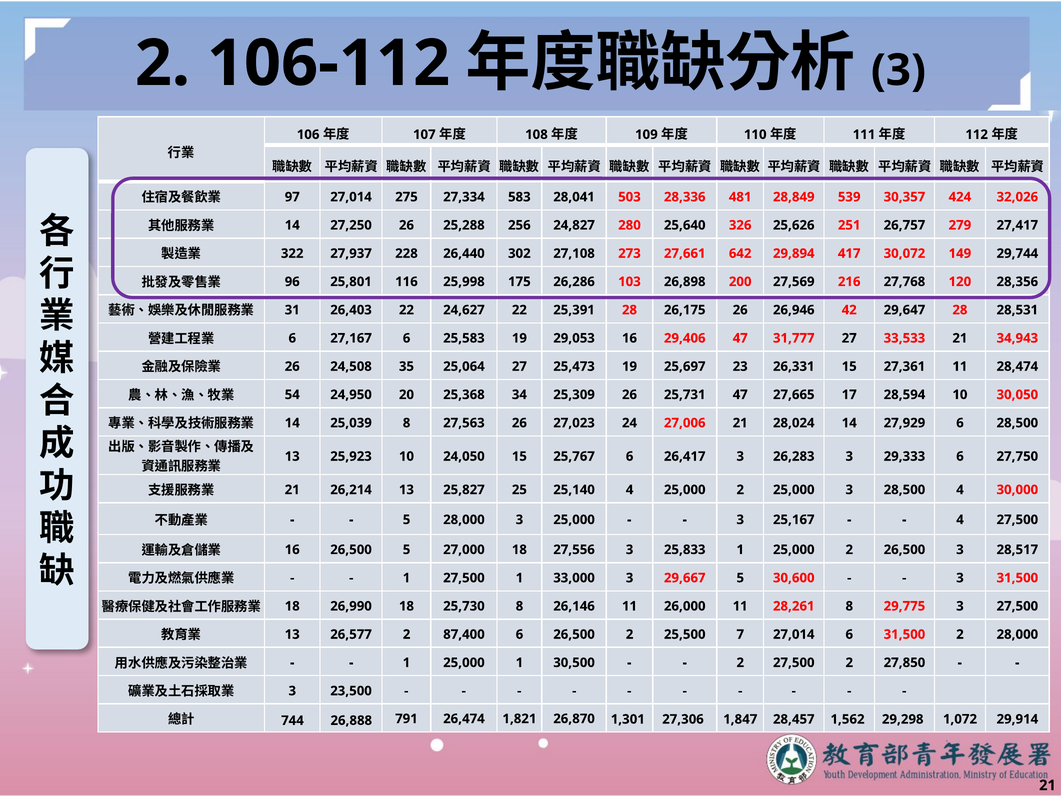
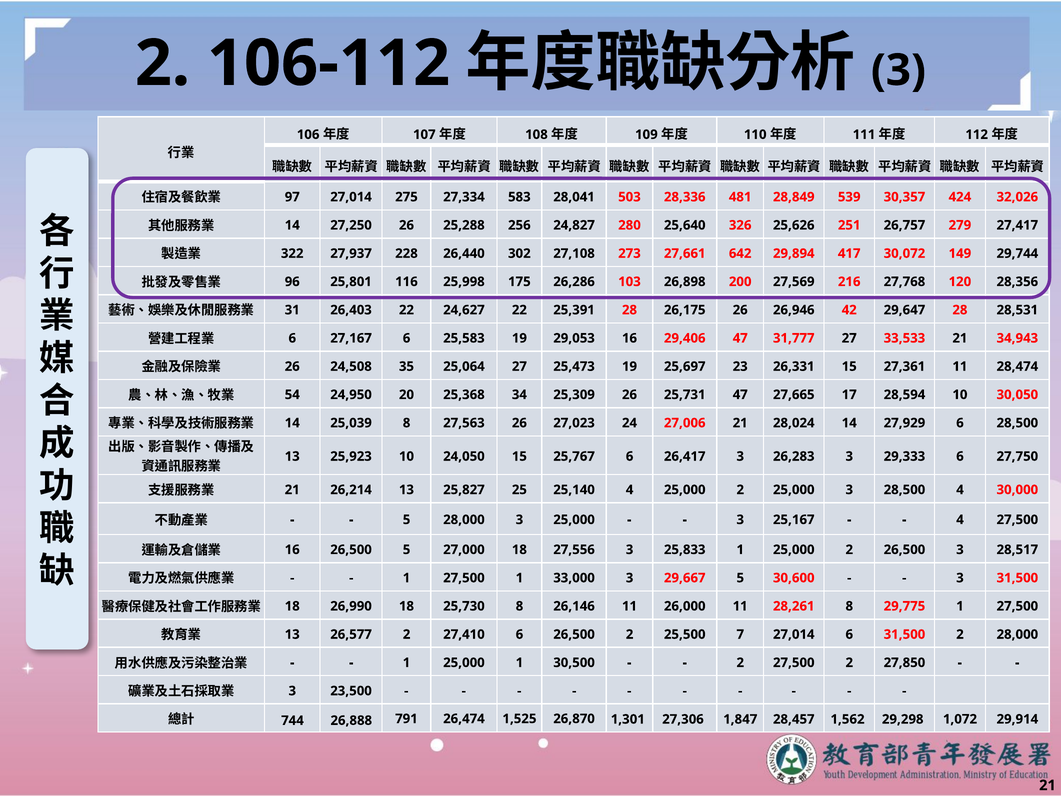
29,775 3: 3 -> 1 (960, 606)
87,400: 87,400 -> 27,410 (464, 634)
1,821: 1,821 -> 1,525 (519, 719)
